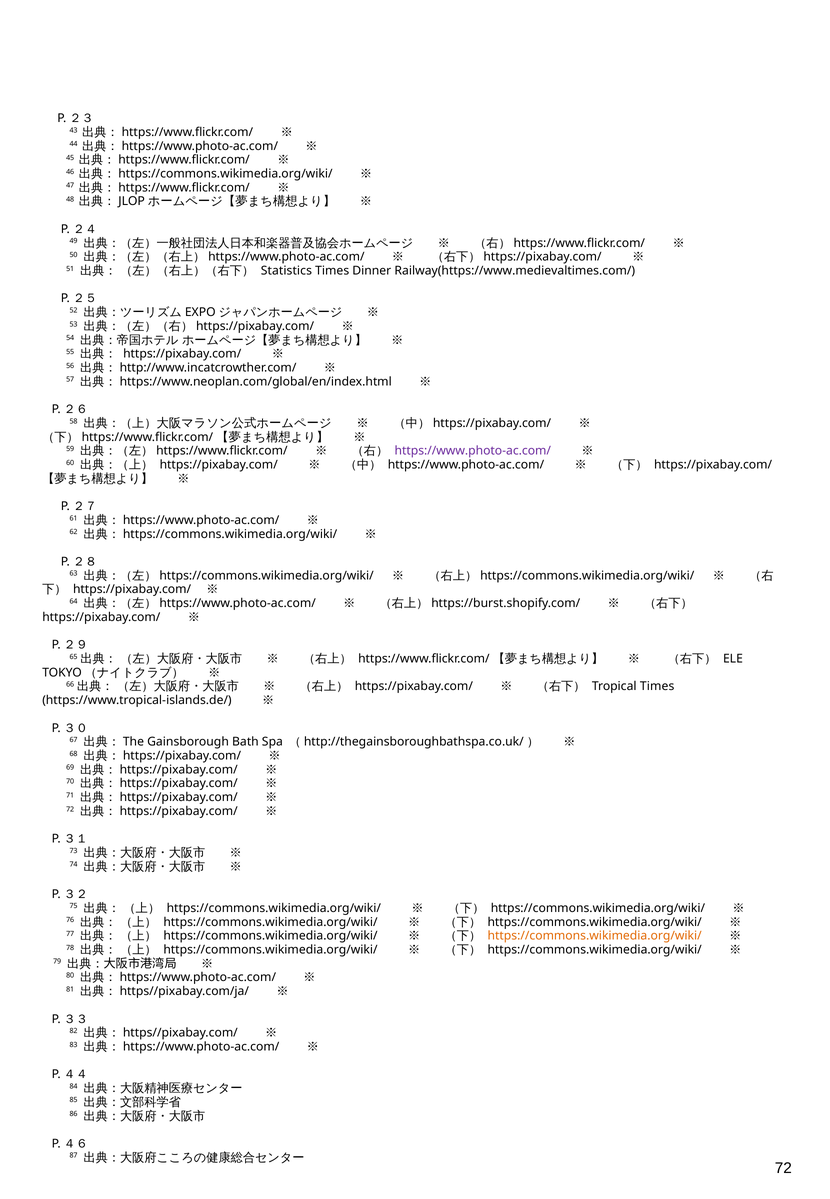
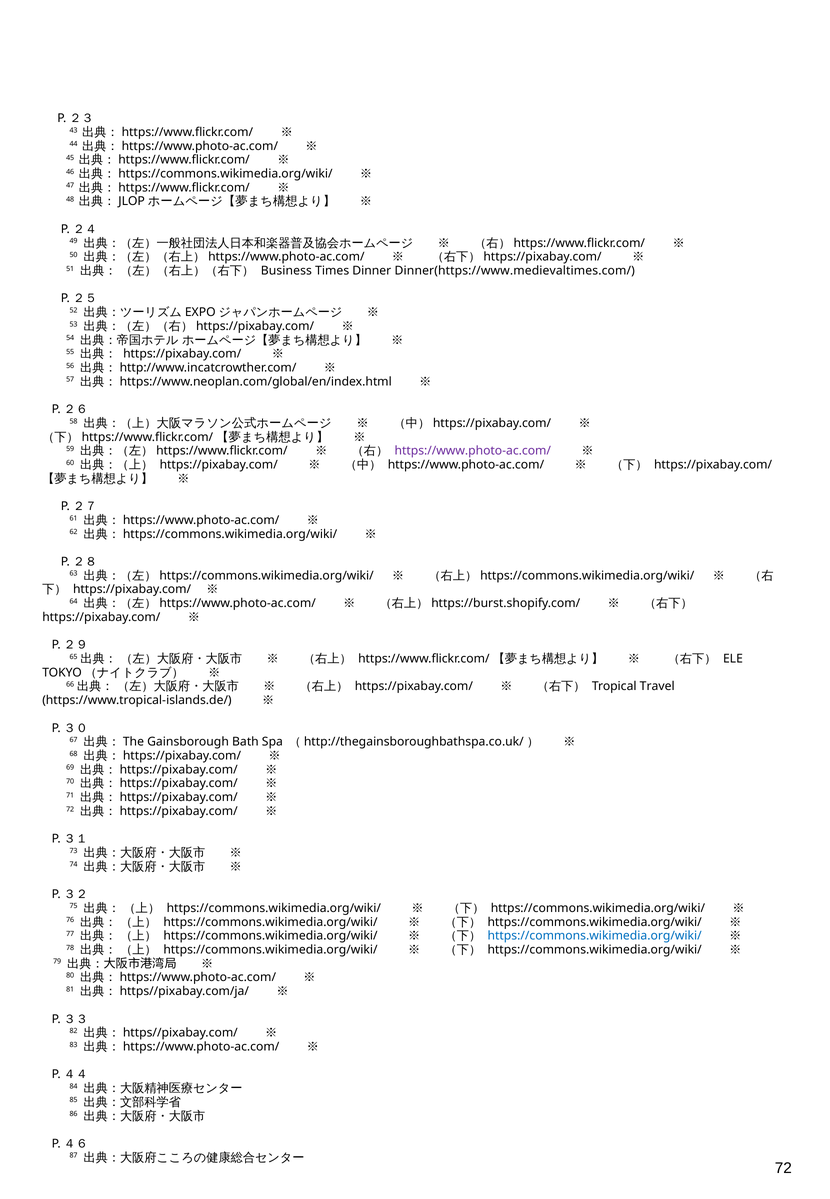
Statistics: Statistics -> Business (286, 271)
Railway(https://www.medievaltimes.com/: Railway(https://www.medievaltimes.com/ -> Dinner(https://www.medievaltimes.com/ (515, 271)
Tropical Times: Times -> Travel (657, 686)
https://commons.wikimedia.org/wiki/ colour: orange -> blue (595, 936)
